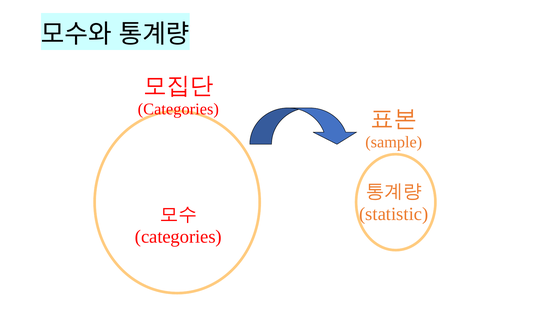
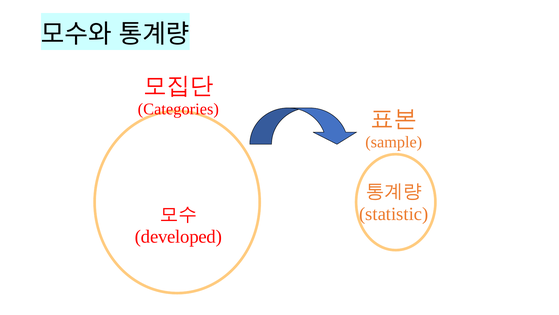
categories: categories -> developed (178, 236)
